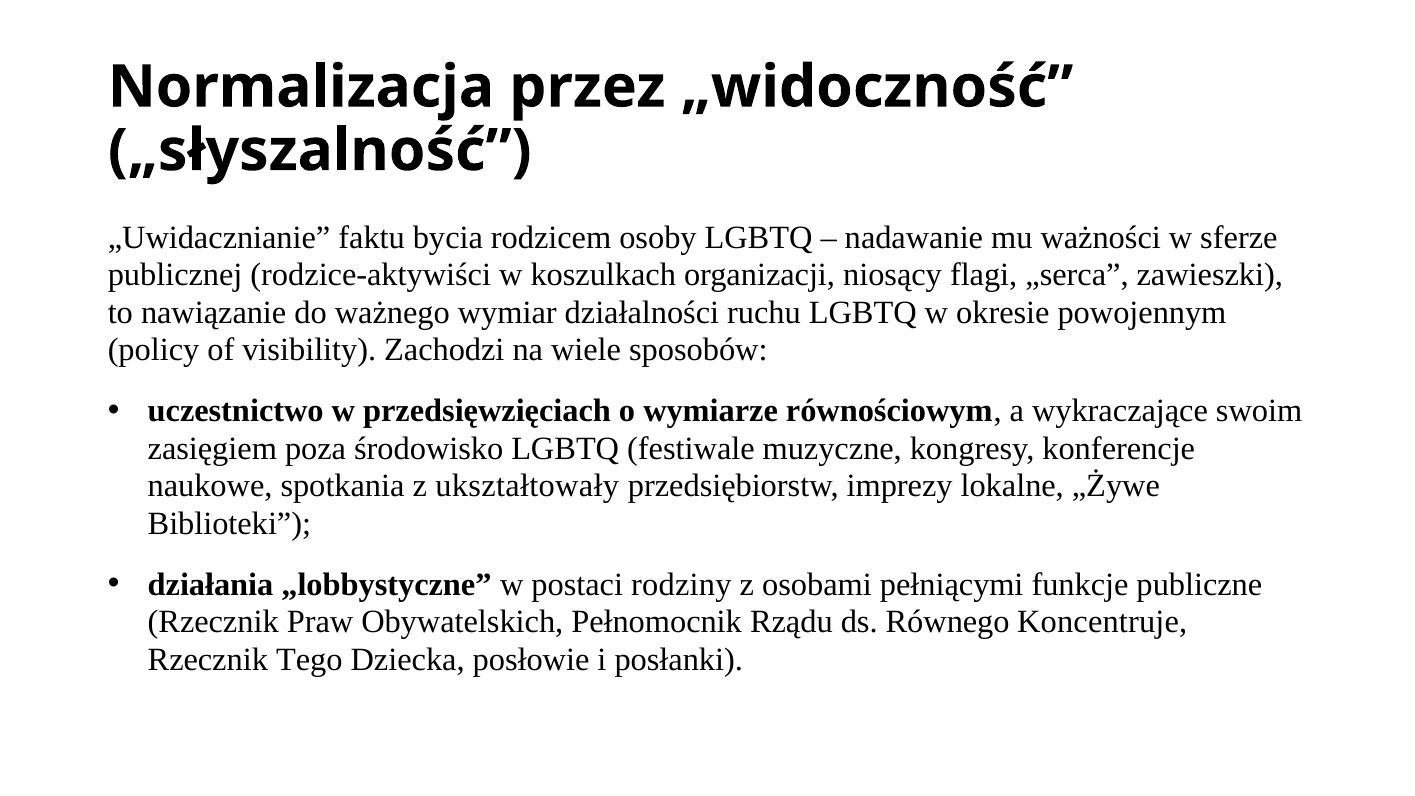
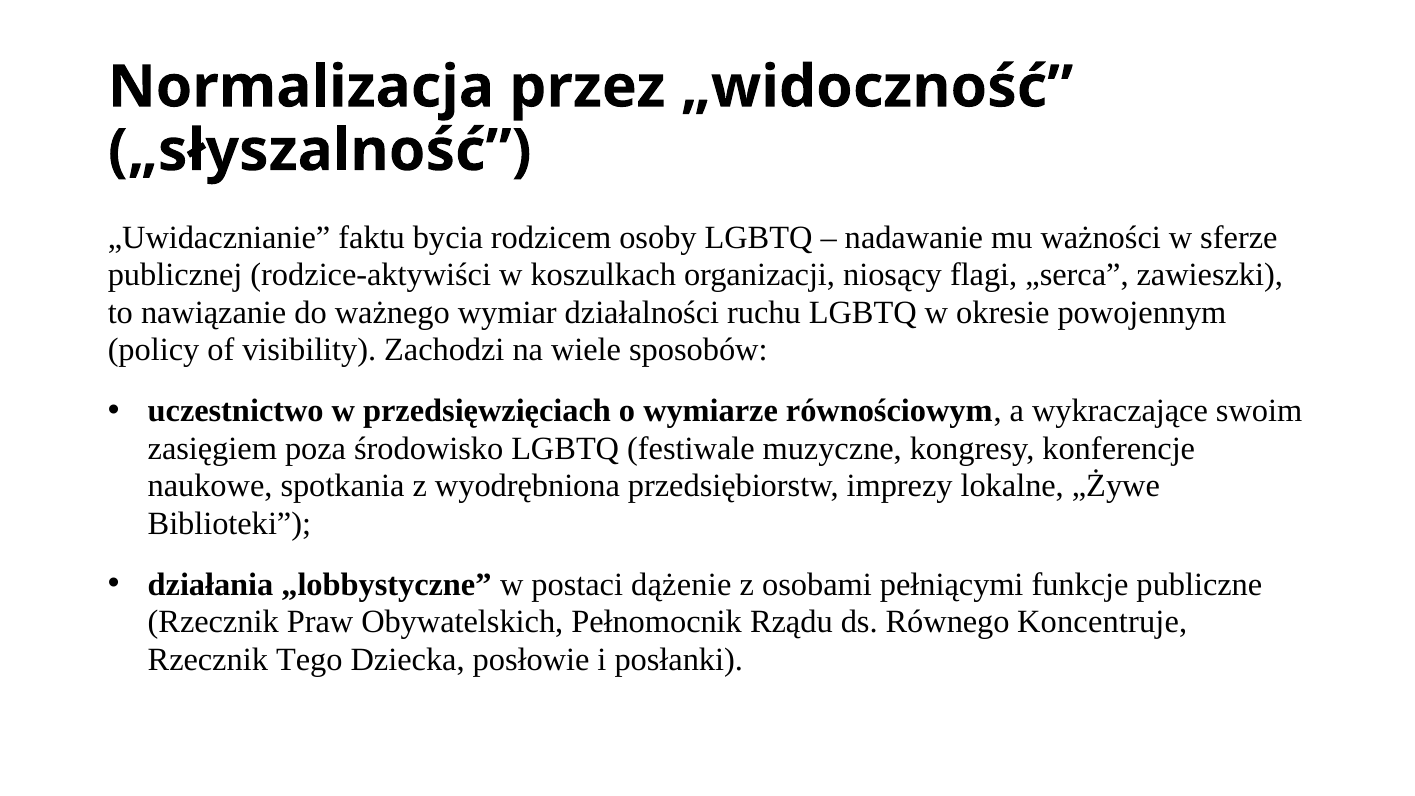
ukształtowały: ukształtowały -> wyodrębniona (527, 486)
rodziny: rodziny -> dążenie (681, 585)
